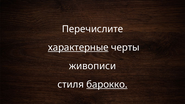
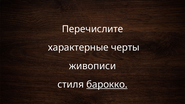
характерные underline: present -> none (78, 48)
